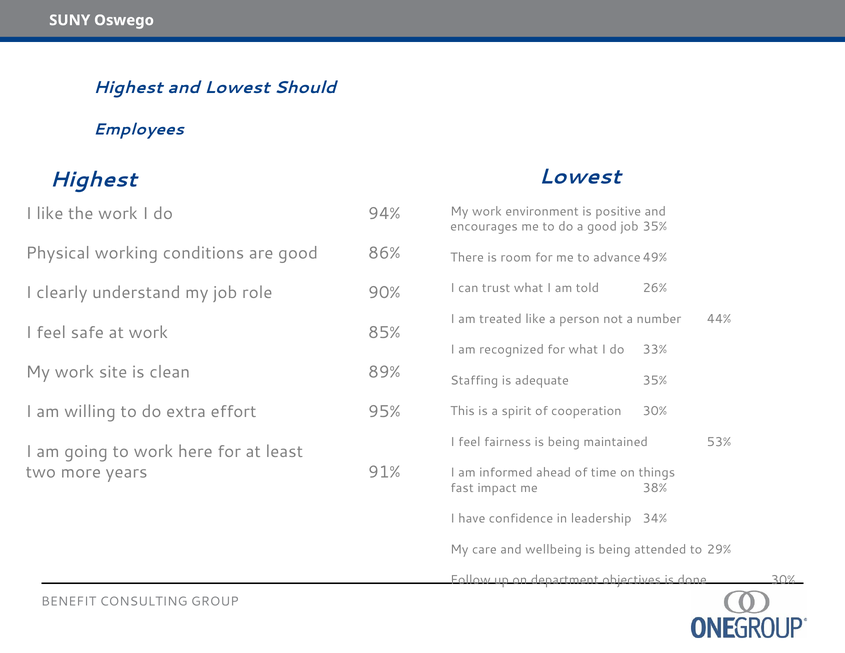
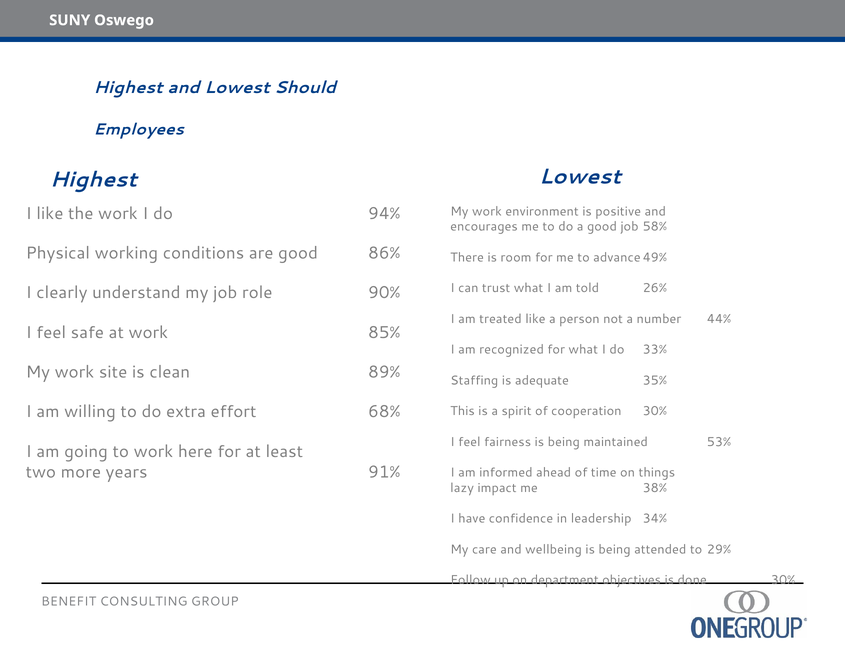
job 35%: 35% -> 58% (655, 227)
95%: 95% -> 68% (384, 412)
fast: fast -> lazy (462, 488)
